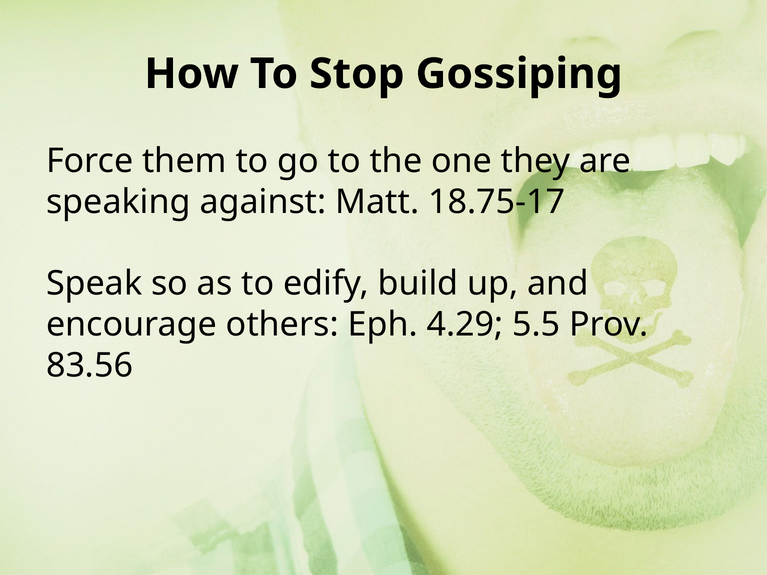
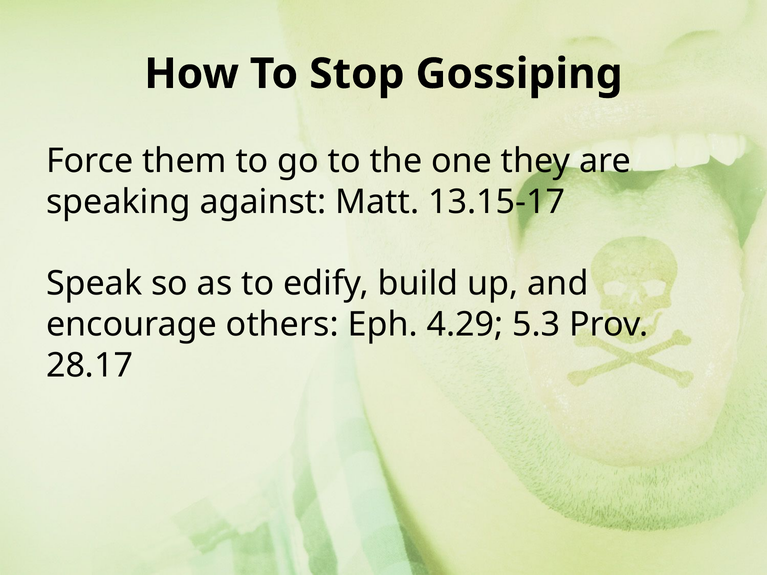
18.75-17: 18.75-17 -> 13.15-17 (497, 202)
5.5: 5.5 -> 5.3 (536, 325)
83.56: 83.56 -> 28.17 (90, 366)
